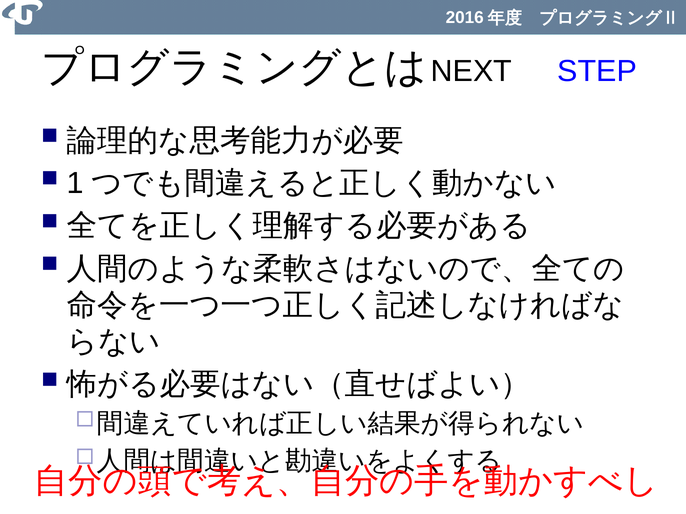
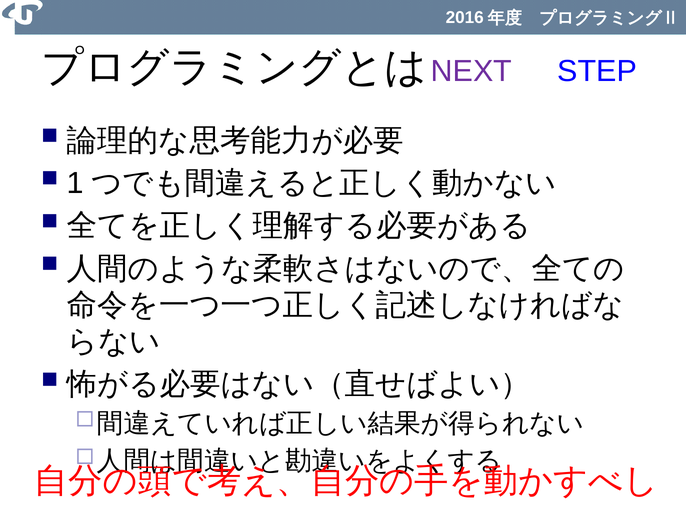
NEXT colour: black -> purple (471, 71)
